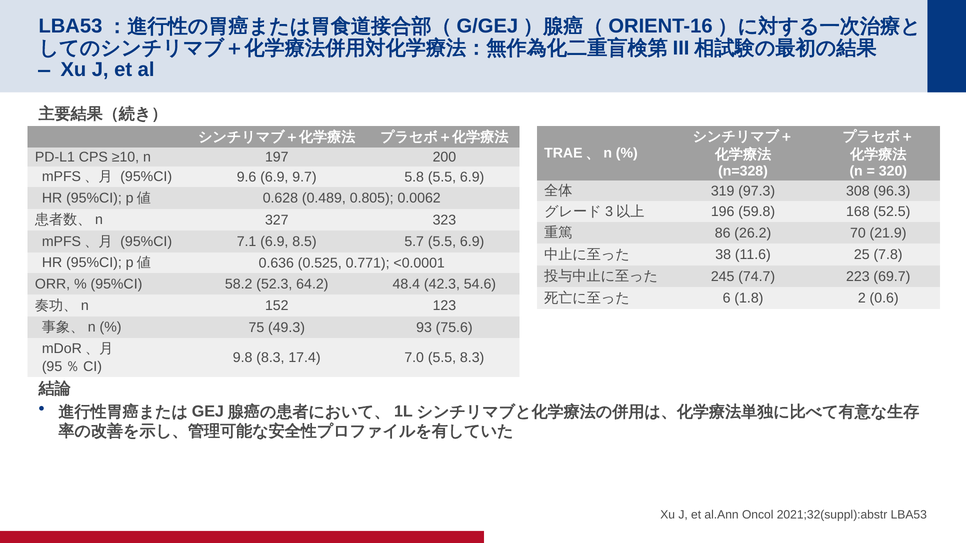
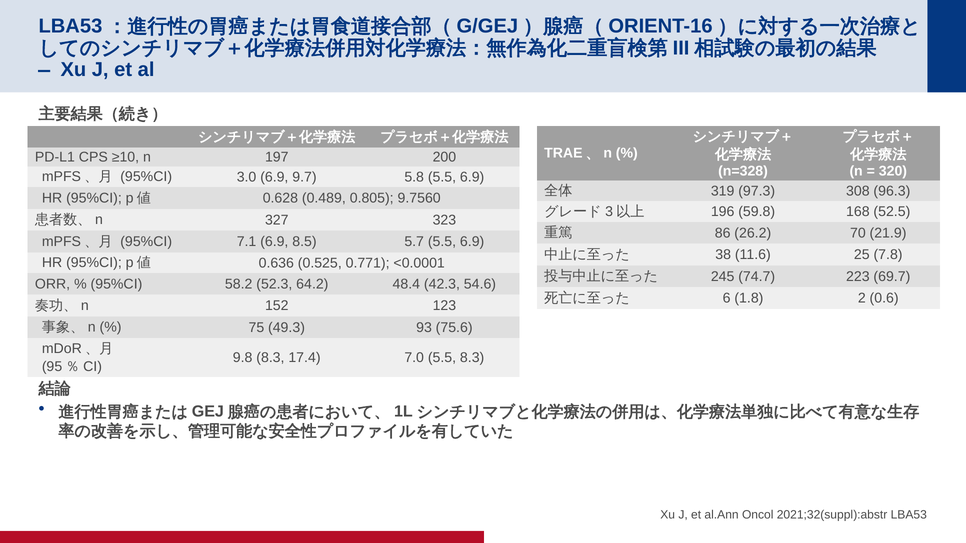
9.6: 9.6 -> 3.0 (247, 177)
0.0062: 0.0062 -> 9.7560 (419, 198)
